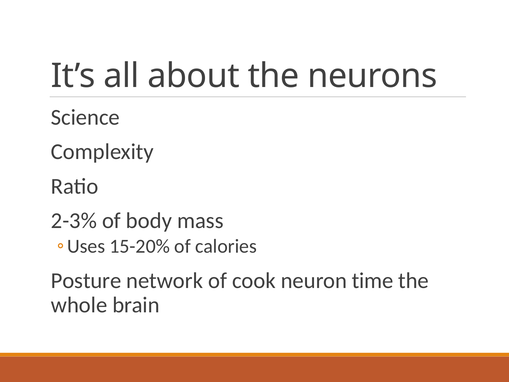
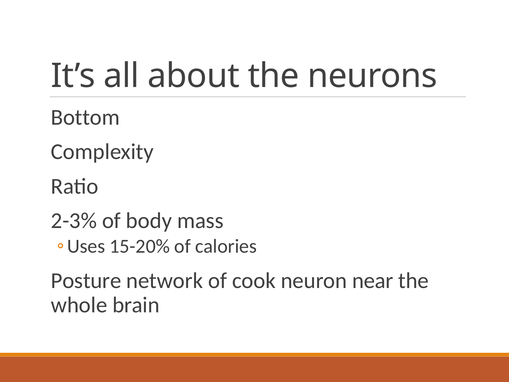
Science: Science -> Bottom (85, 117)
time: time -> near (373, 280)
